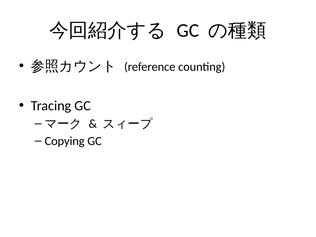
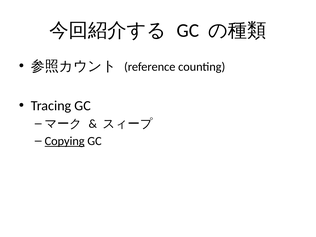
Copying underline: none -> present (65, 141)
